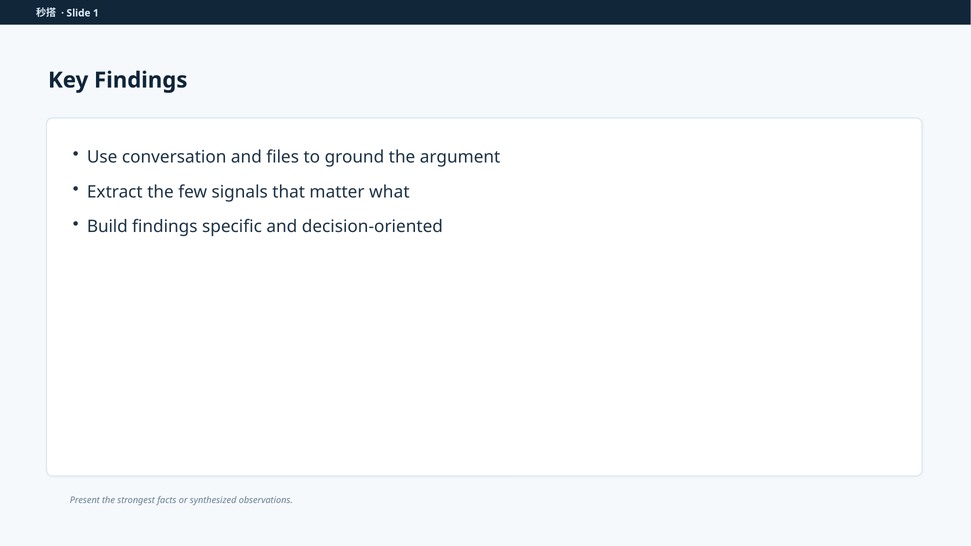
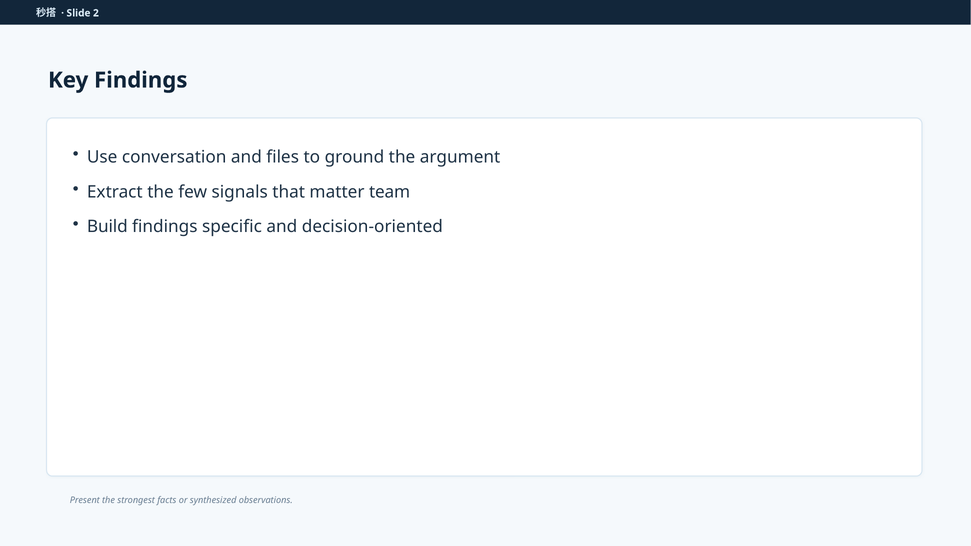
1: 1 -> 2 (96, 13)
what: what -> team (390, 192)
